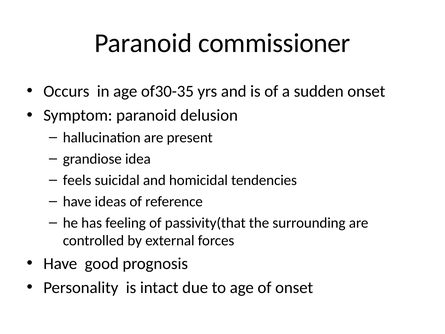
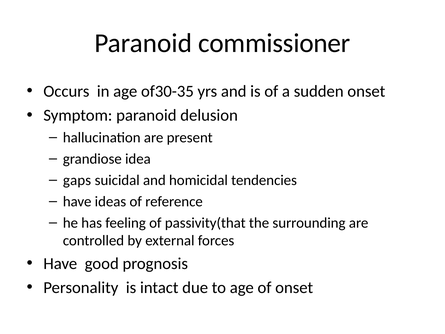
feels: feels -> gaps (77, 180)
